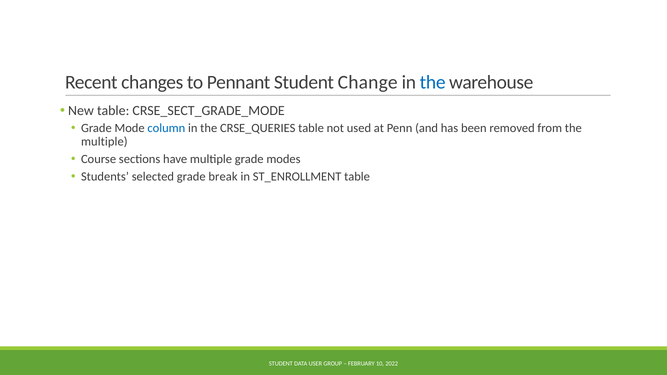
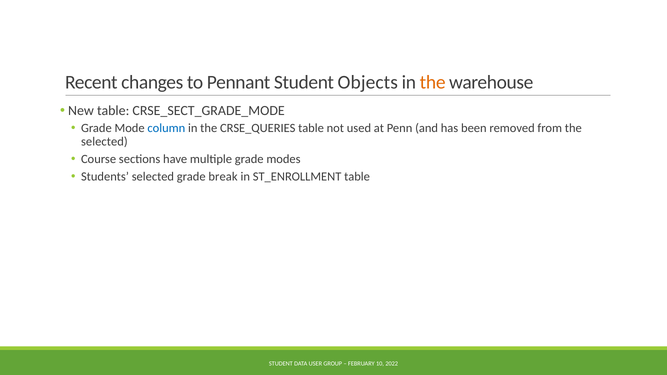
Change: Change -> Objects (368, 82)
the colour: blue -> orange (433, 82)
multiple: multiple -> selected (104, 141)
